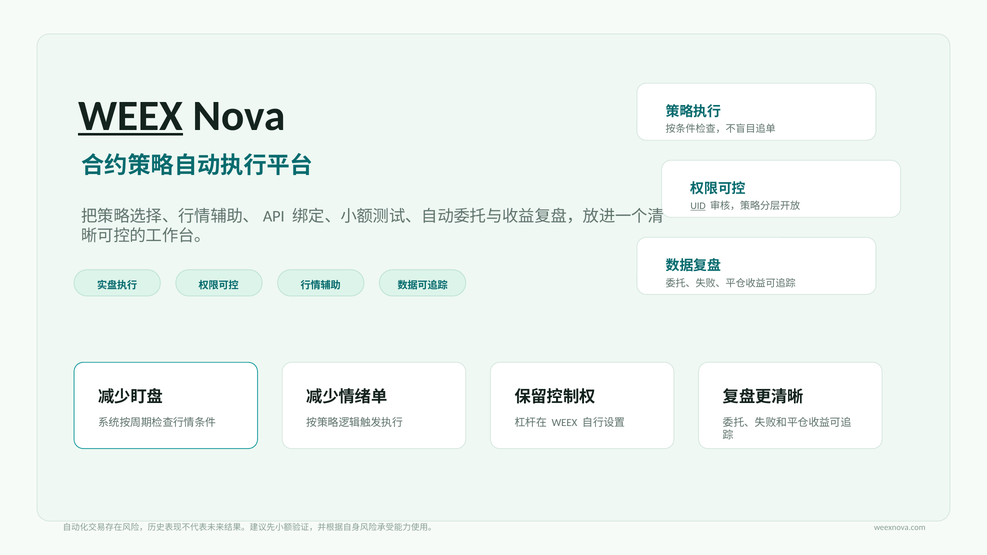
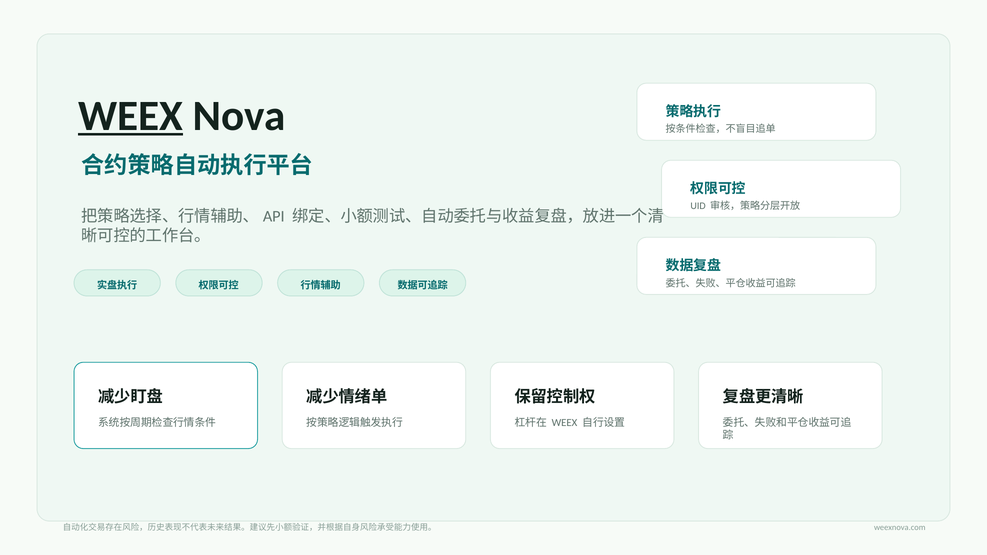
UID underline: present -> none (698, 206)
